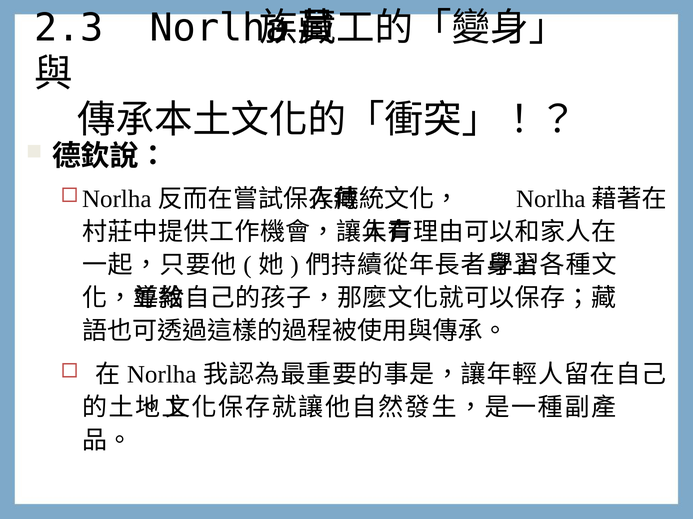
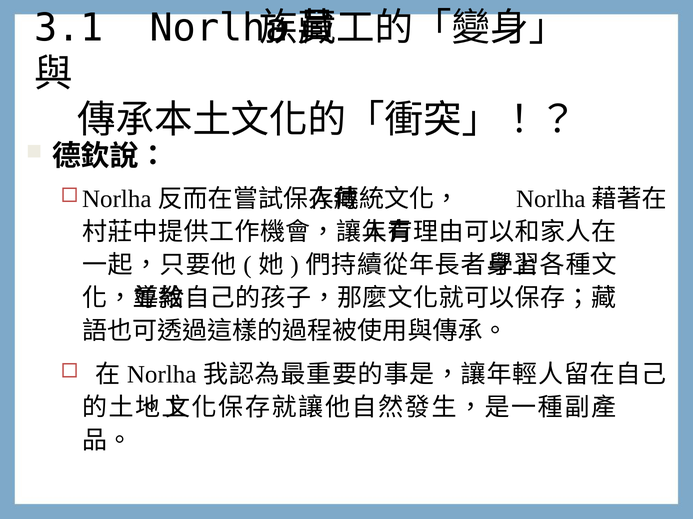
2.3: 2.3 -> 3.1 (69, 28)
